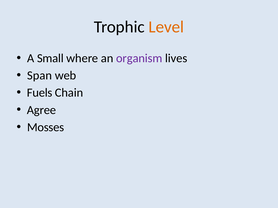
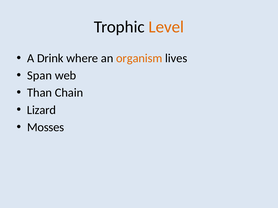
Small: Small -> Drink (50, 58)
organism colour: purple -> orange (139, 58)
Fuels: Fuels -> Than (40, 93)
Agree: Agree -> Lizard (41, 110)
